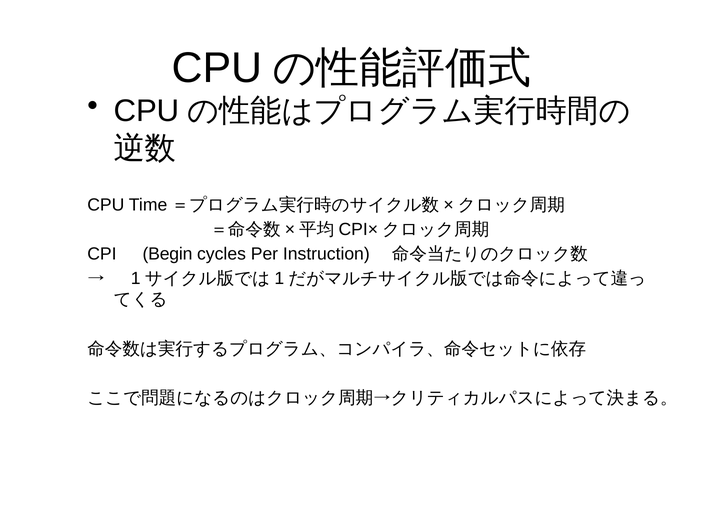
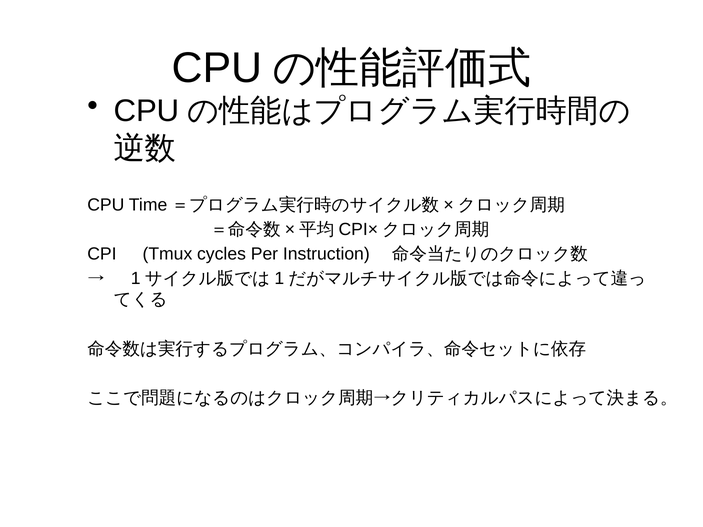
Begin: Begin -> Tmux (167, 254)
